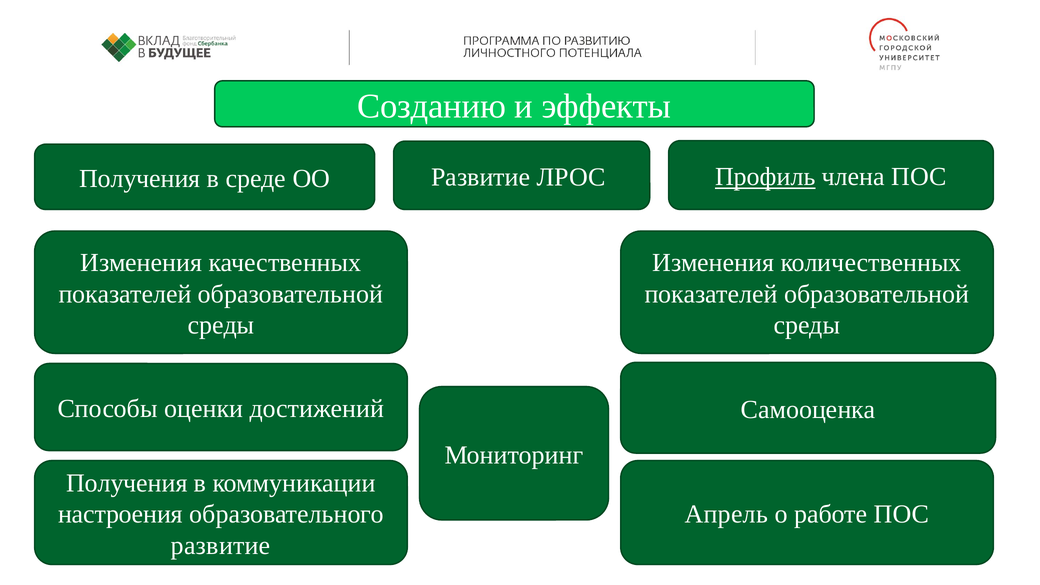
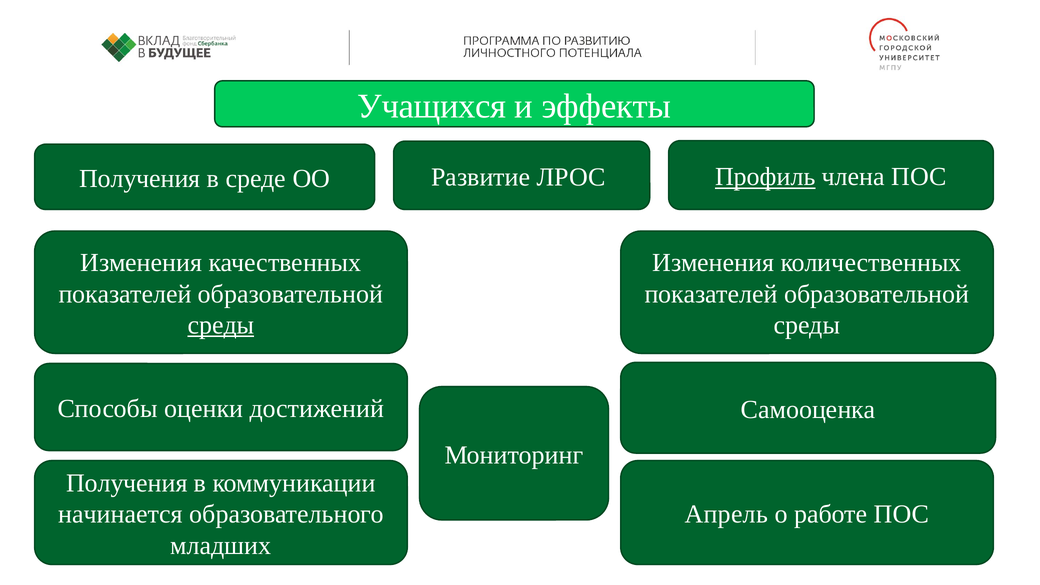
Созданию: Созданию -> Учащихся (432, 106)
среды underline: none -> present (221, 325)
настроения: настроения -> начинается (120, 514)
развитие: развитие -> младших (221, 546)
